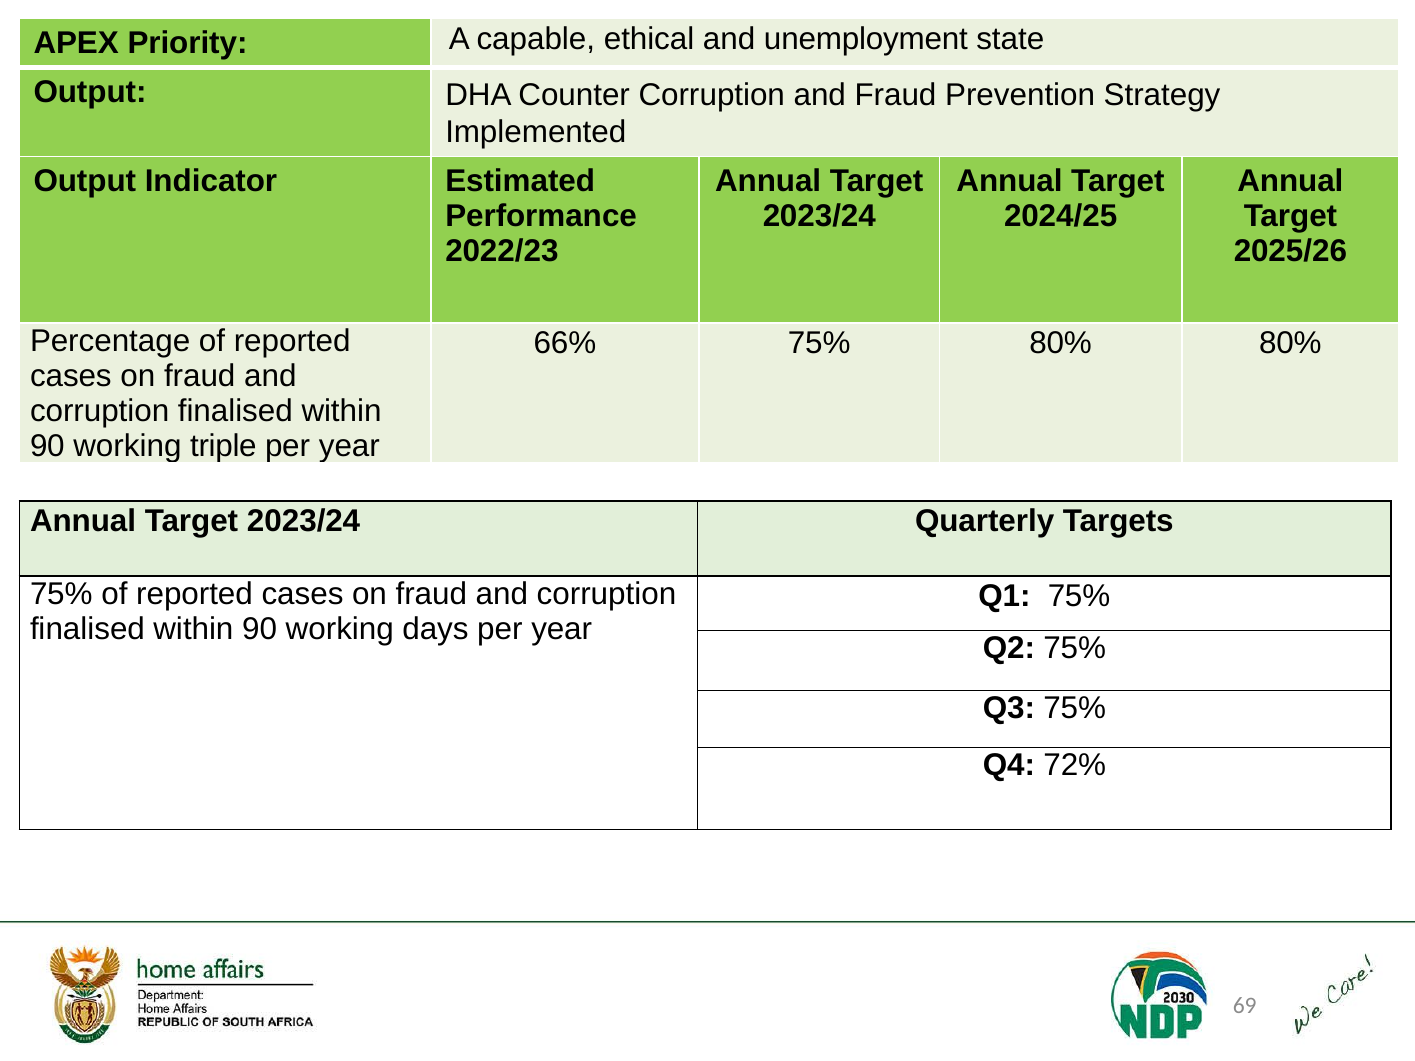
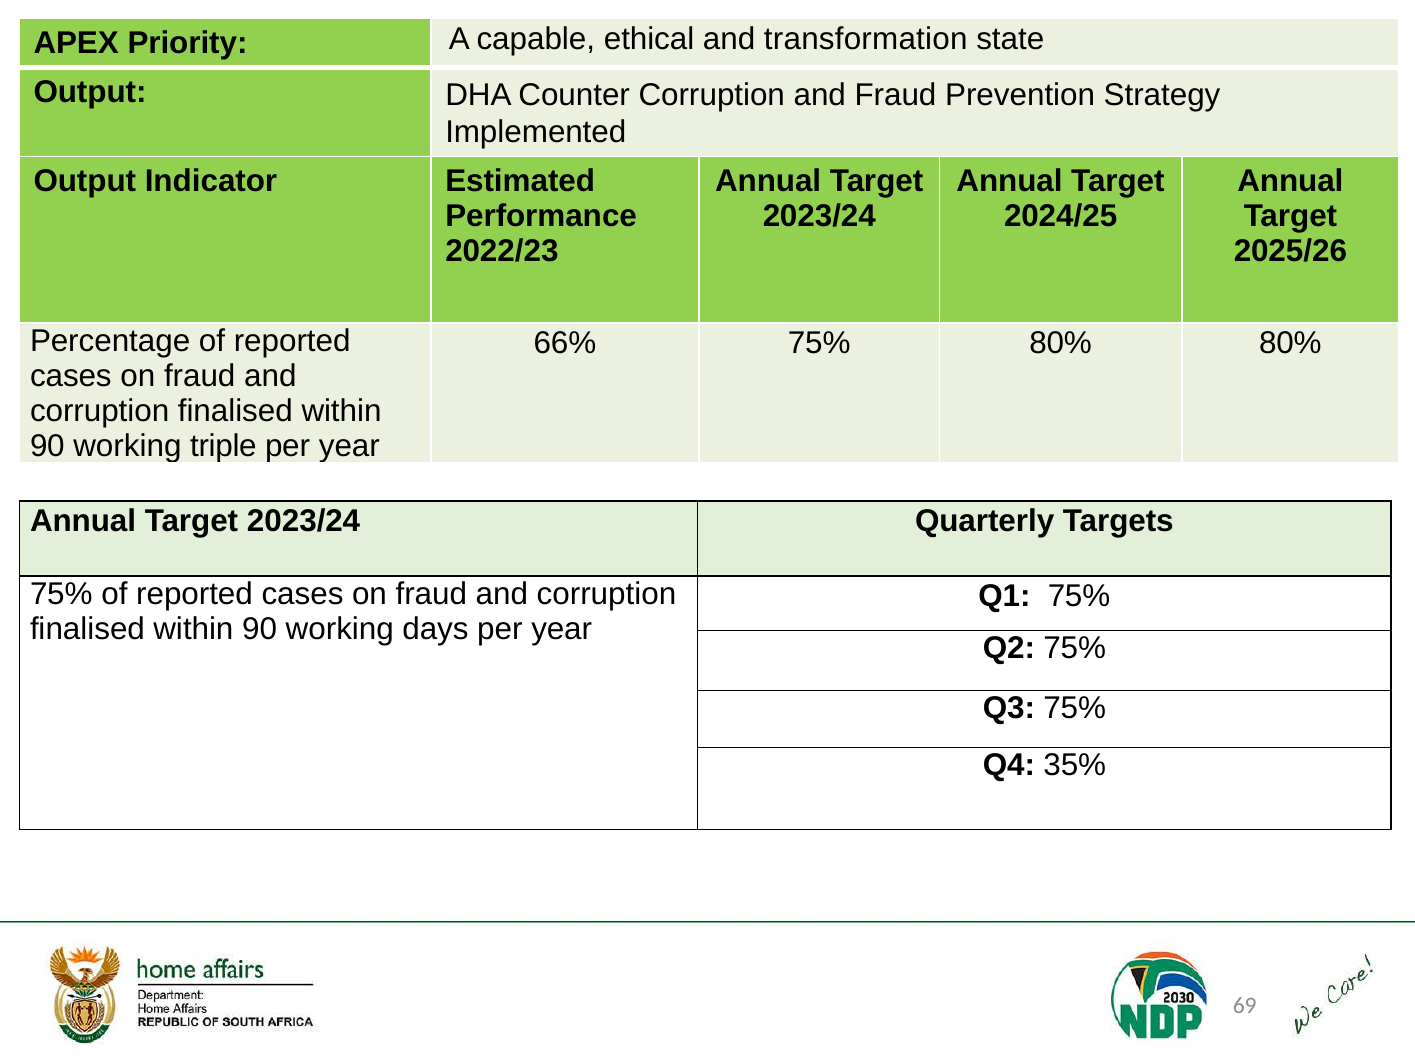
unemployment: unemployment -> transformation (866, 39)
72%: 72% -> 35% (1075, 766)
